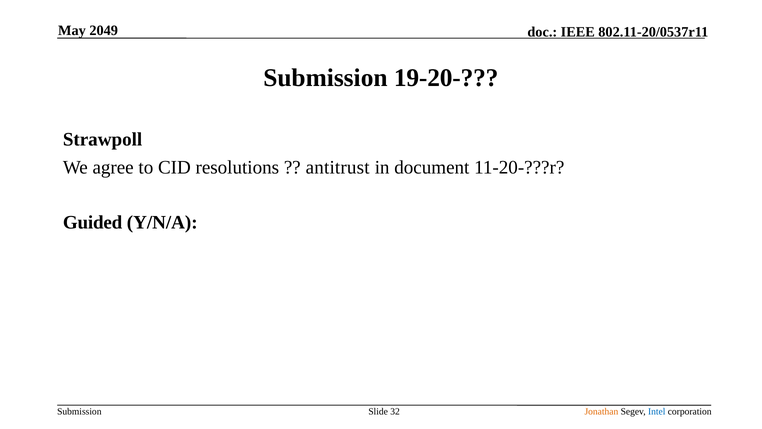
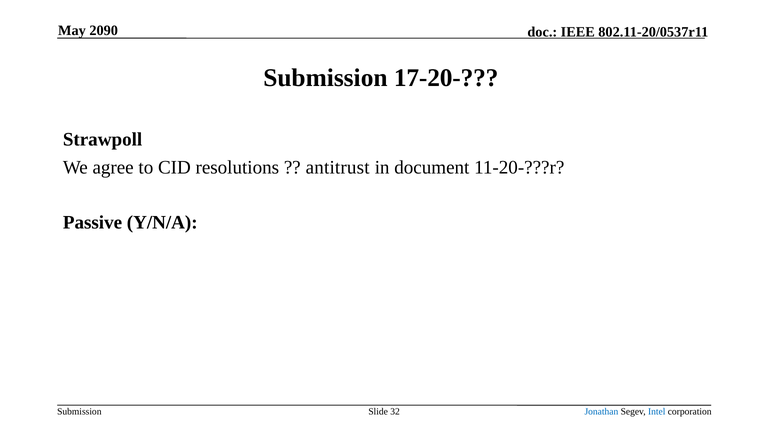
2049: 2049 -> 2090 (104, 30)
19-20-: 19-20- -> 17-20- (446, 78)
Guided: Guided -> Passive (92, 222)
Jonathan colour: orange -> blue (601, 411)
